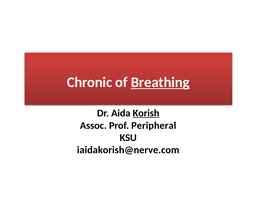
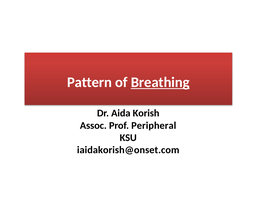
Chronic: Chronic -> Pattern (89, 82)
Korish underline: present -> none (146, 113)
iaidakorish@nerve.com: iaidakorish@nerve.com -> iaidakorish@onset.com (128, 150)
